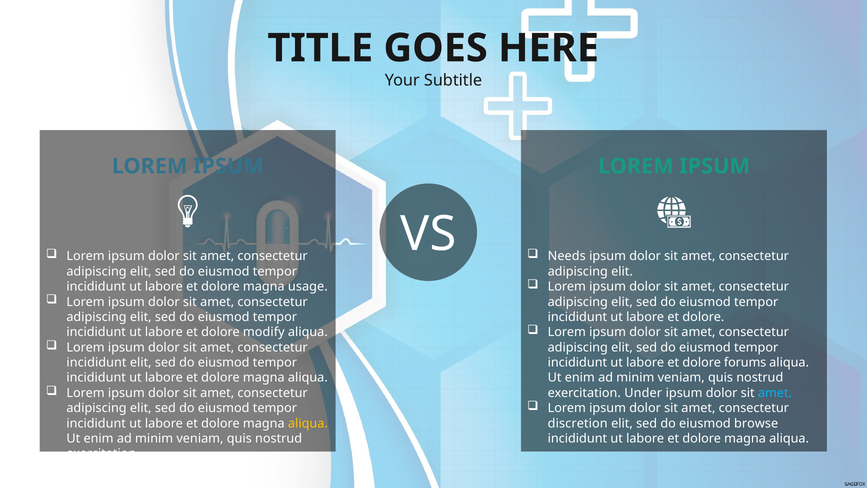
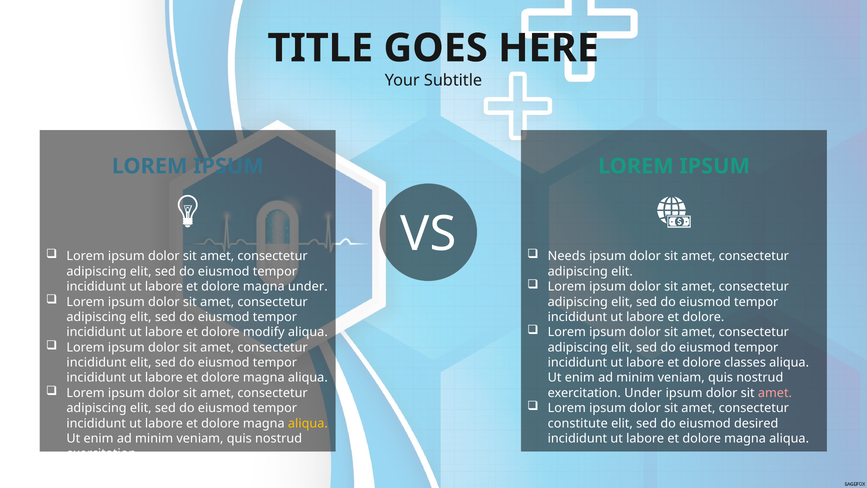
magna usage: usage -> under (308, 286)
forums: forums -> classes (745, 362)
amet colour: light blue -> pink (775, 393)
discretion: discretion -> constitute (578, 423)
browse: browse -> desired (756, 423)
